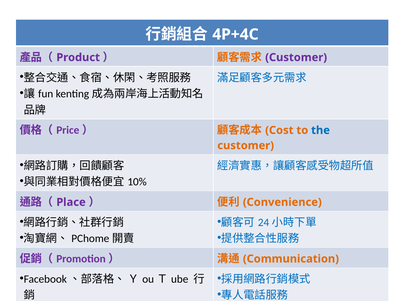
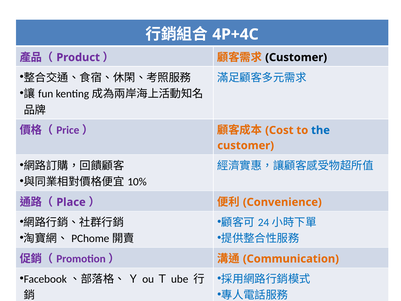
Customer colour: purple -> black (296, 57)
